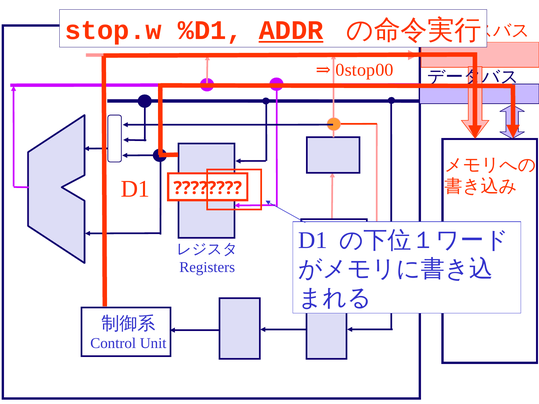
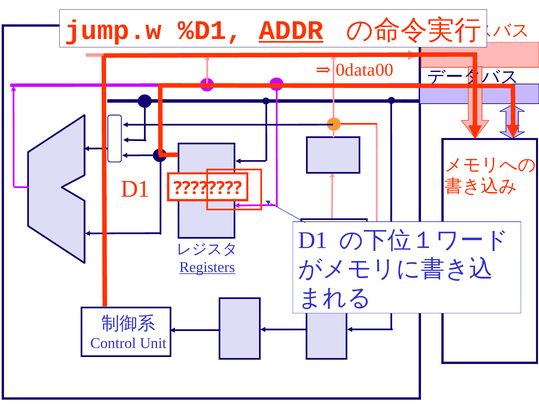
stop.w: stop.w -> jump.w (113, 30)
0stop00: 0stop00 -> 0data00 (365, 70)
Registers underline: none -> present (207, 267)
